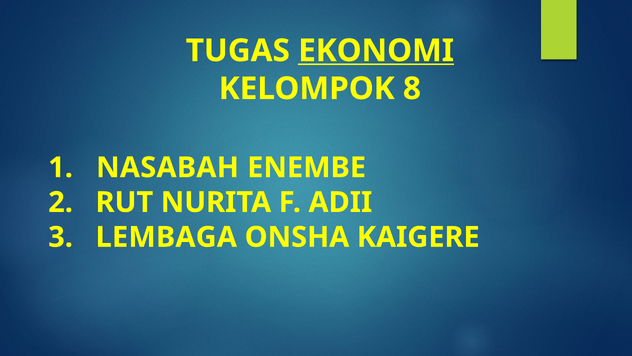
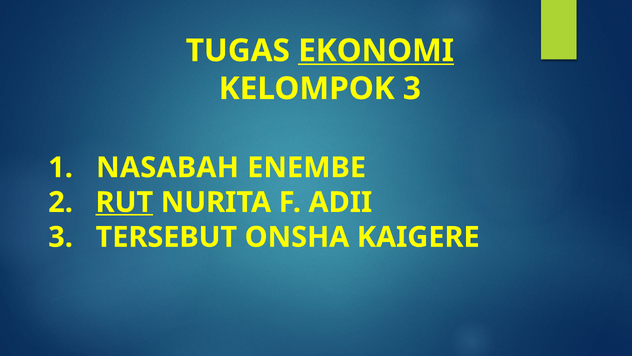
KELOMPOK 8: 8 -> 3 (412, 89)
RUT underline: none -> present (124, 202)
LEMBAGA: LEMBAGA -> TERSEBUT (166, 237)
